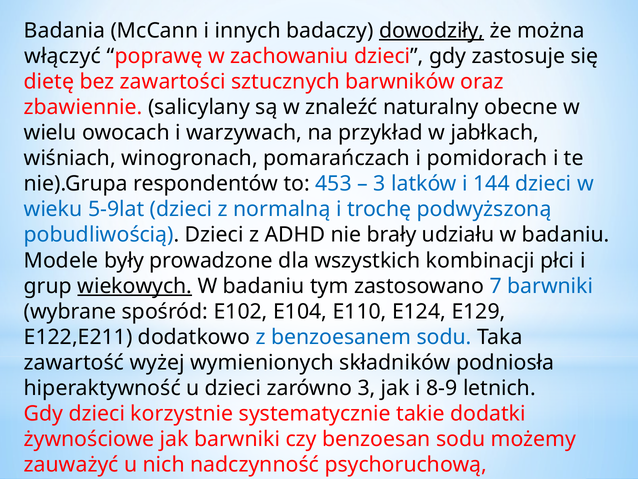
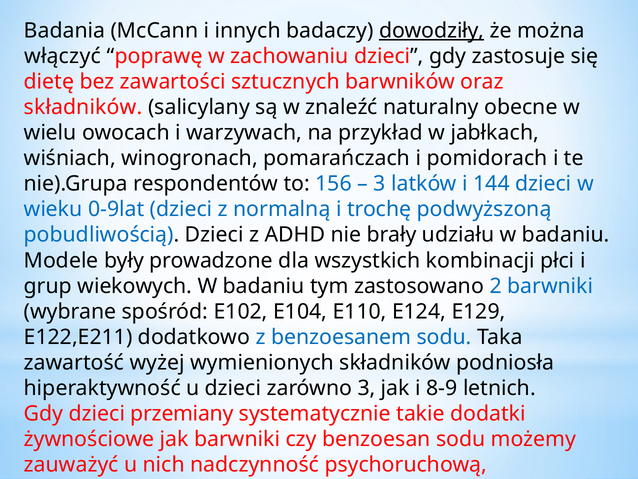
zbawiennie: zbawiennie -> składników (83, 107)
453: 453 -> 156 (334, 184)
5-9lat: 5-9lat -> 0-9lat (116, 209)
wiekowych underline: present -> none (135, 286)
7: 7 -> 2 (496, 286)
korzystnie: korzystnie -> przemiany (182, 413)
